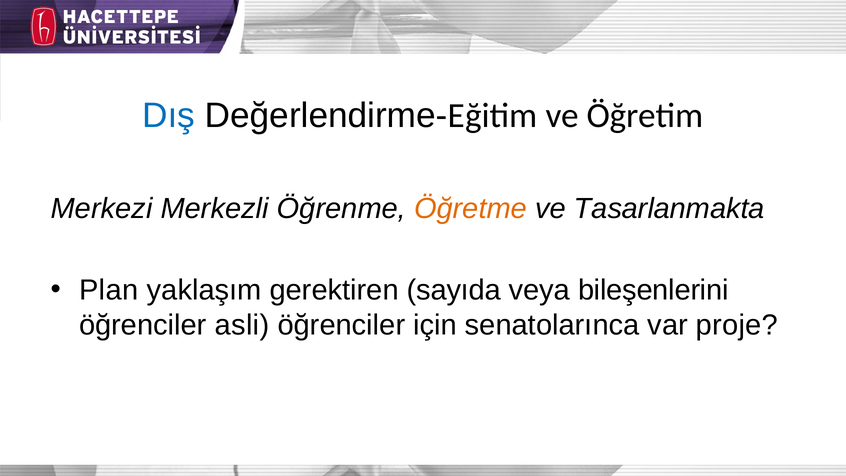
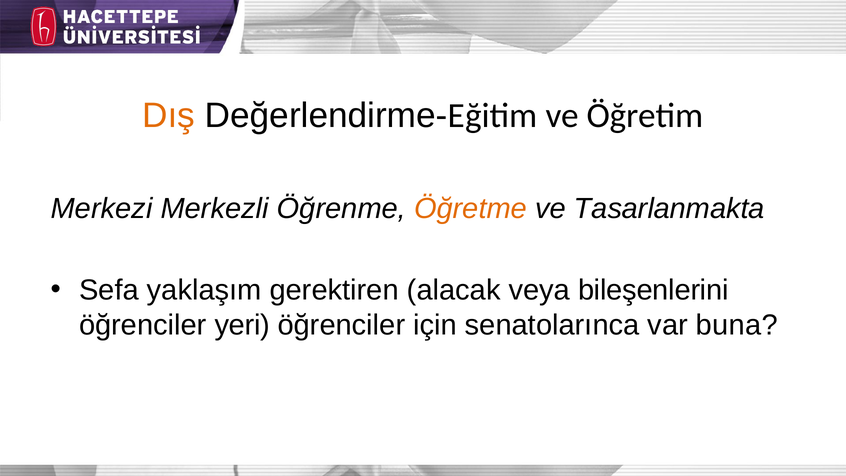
Dış colour: blue -> orange (169, 116)
Plan: Plan -> Sefa (109, 290)
sayıda: sayıda -> alacak (454, 290)
asli: asli -> yeri (242, 325)
proje: proje -> buna (737, 325)
